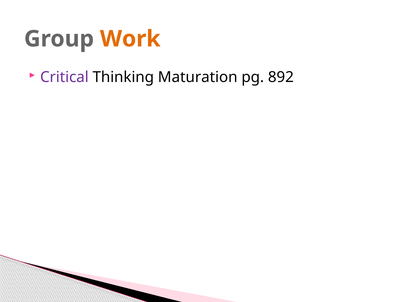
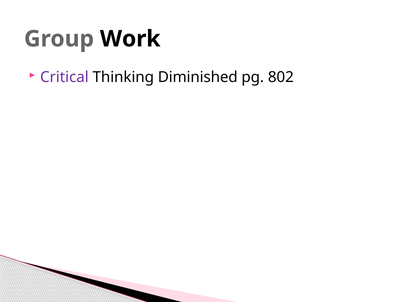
Work colour: orange -> black (130, 39)
Maturation: Maturation -> Diminished (198, 77)
892: 892 -> 802 (281, 77)
